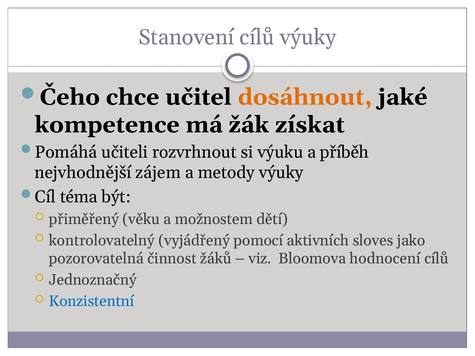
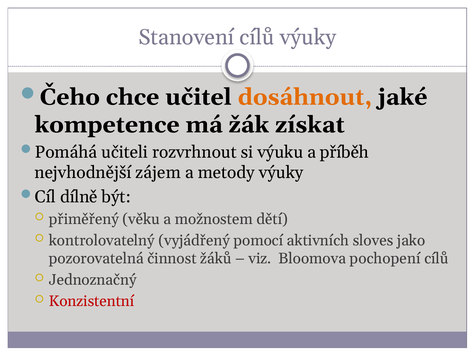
téma: téma -> dílně (79, 197)
hodnocení: hodnocení -> pochopení (385, 259)
Konzistentní colour: blue -> red (92, 302)
